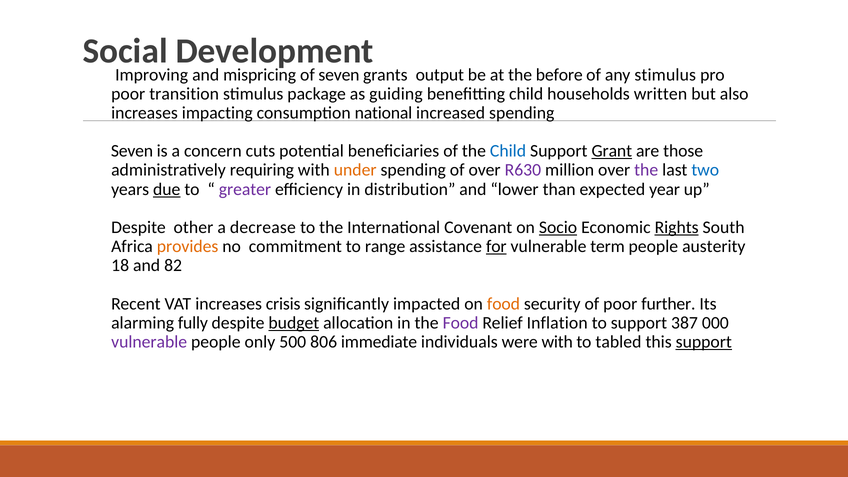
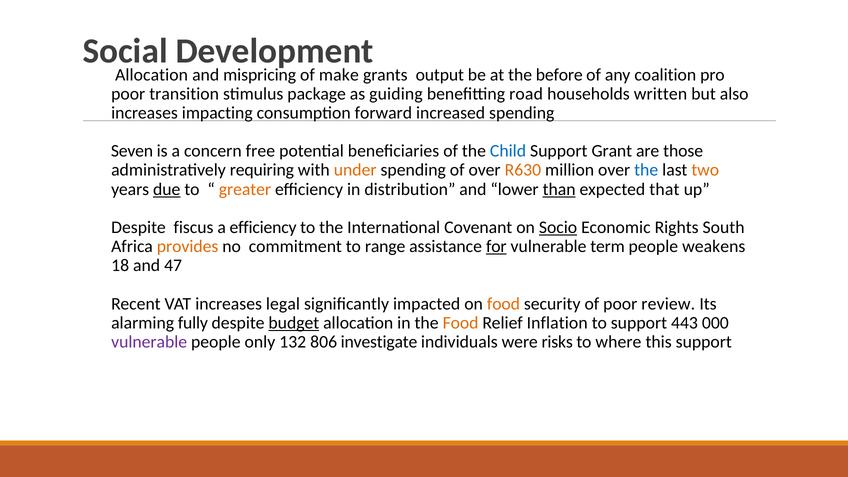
Improving: Improving -> Allocation (152, 75)
of seven: seven -> make (339, 75)
any stimulus: stimulus -> coalition (665, 75)
benefitting child: child -> road (526, 94)
national: national -> forward (383, 113)
cuts: cuts -> free (260, 151)
Grant underline: present -> none (612, 151)
R630 colour: purple -> orange (523, 170)
the colour: purple -> blue (646, 170)
two colour: blue -> orange (705, 170)
greater colour: purple -> orange (245, 189)
than underline: none -> present (559, 189)
year: year -> that (664, 189)
other: other -> fiscus (194, 227)
a decrease: decrease -> efficiency (263, 227)
Rights underline: present -> none (677, 227)
austerity: austerity -> weakens (714, 246)
82: 82 -> 47 (173, 266)
crisis: crisis -> legal (283, 304)
further: further -> review (668, 304)
Food colour: purple -> orange (461, 323)
387: 387 -> 443 (685, 323)
500: 500 -> 132 (293, 342)
immediate: immediate -> investigate (379, 342)
were with: with -> risks (557, 342)
tabled: tabled -> where (618, 342)
support underline: present -> none (704, 342)
